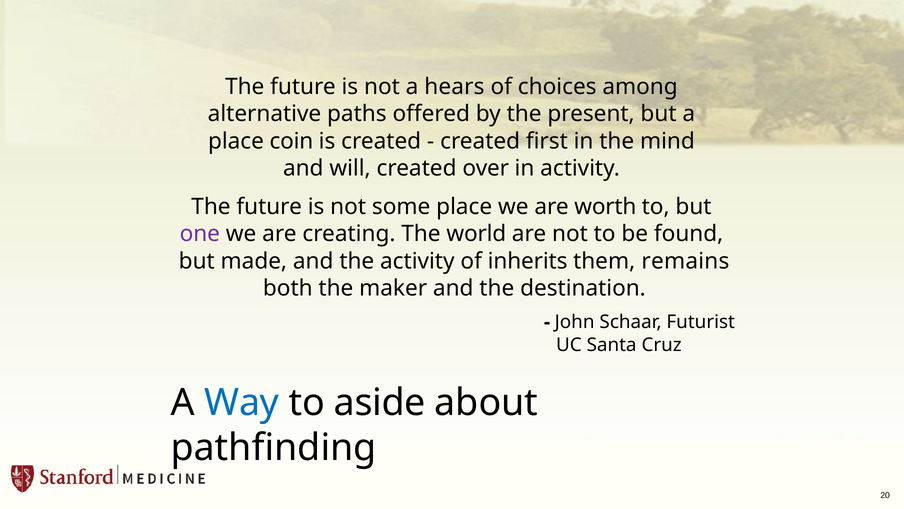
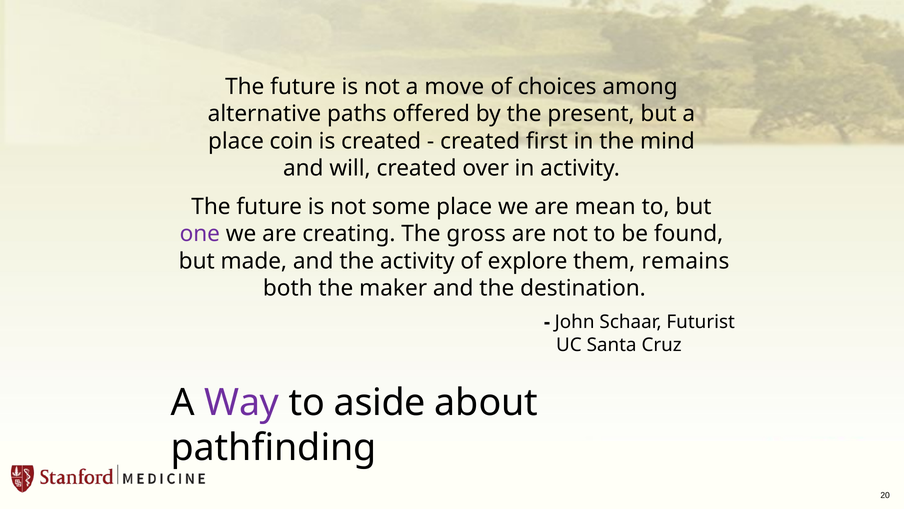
hears: hears -> move (454, 87)
worth: worth -> mean (605, 207)
world: world -> gross (476, 234)
inherits: inherits -> explore (528, 261)
Way colour: blue -> purple (242, 402)
